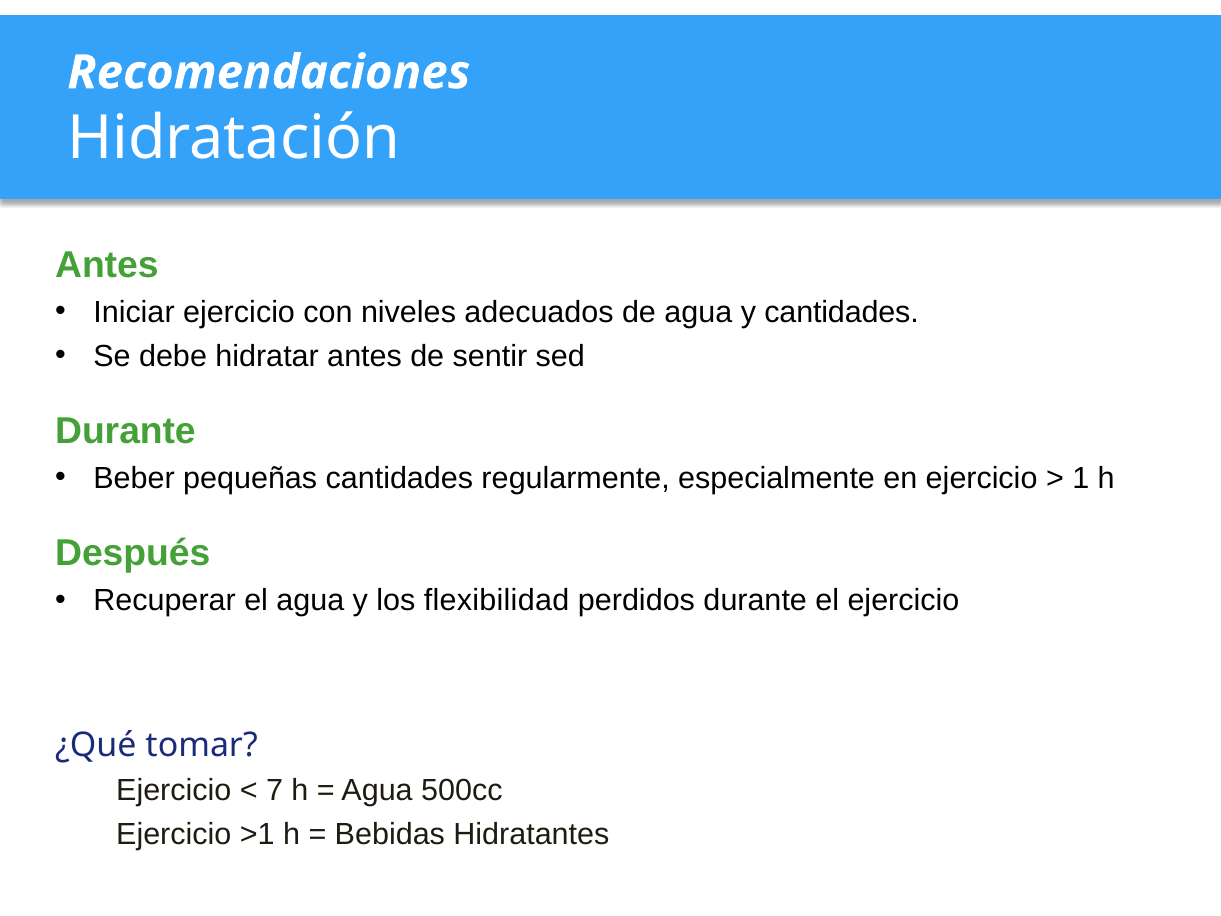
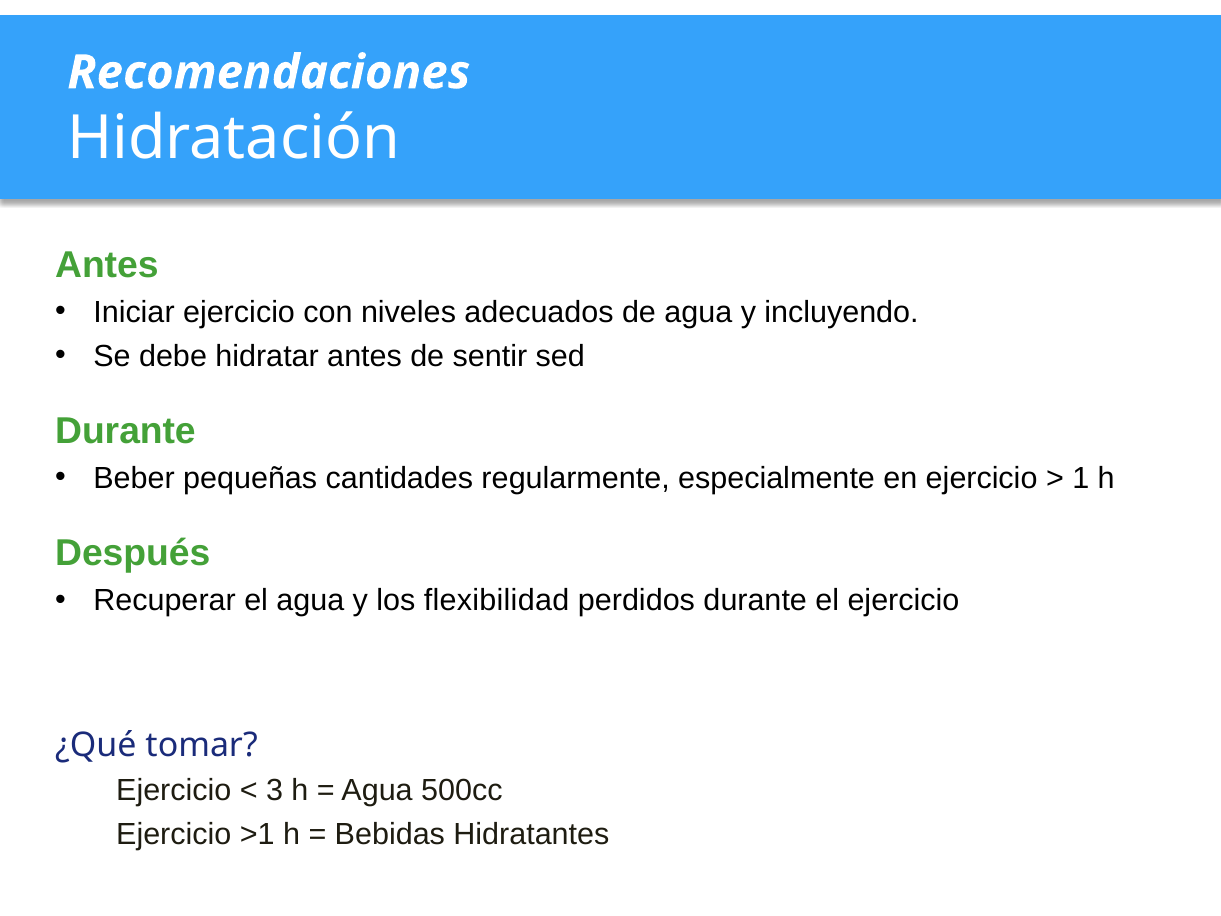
y cantidades: cantidades -> incluyendo (841, 312)
7: 7 -> 3 (275, 790)
